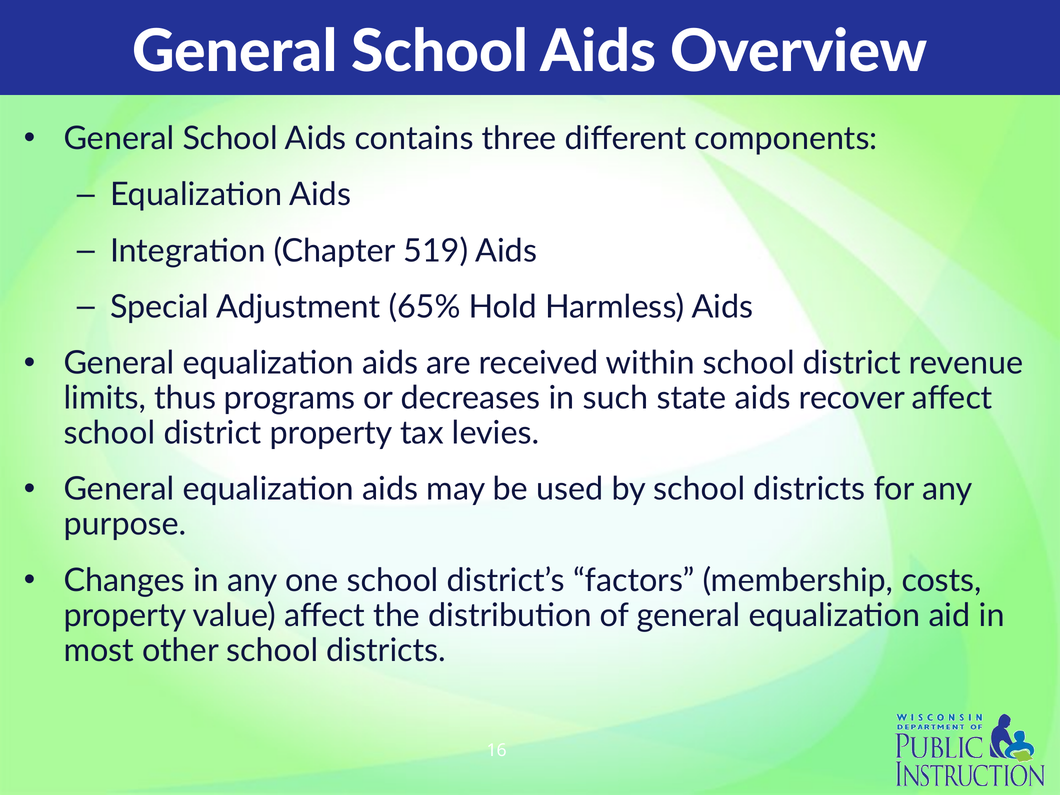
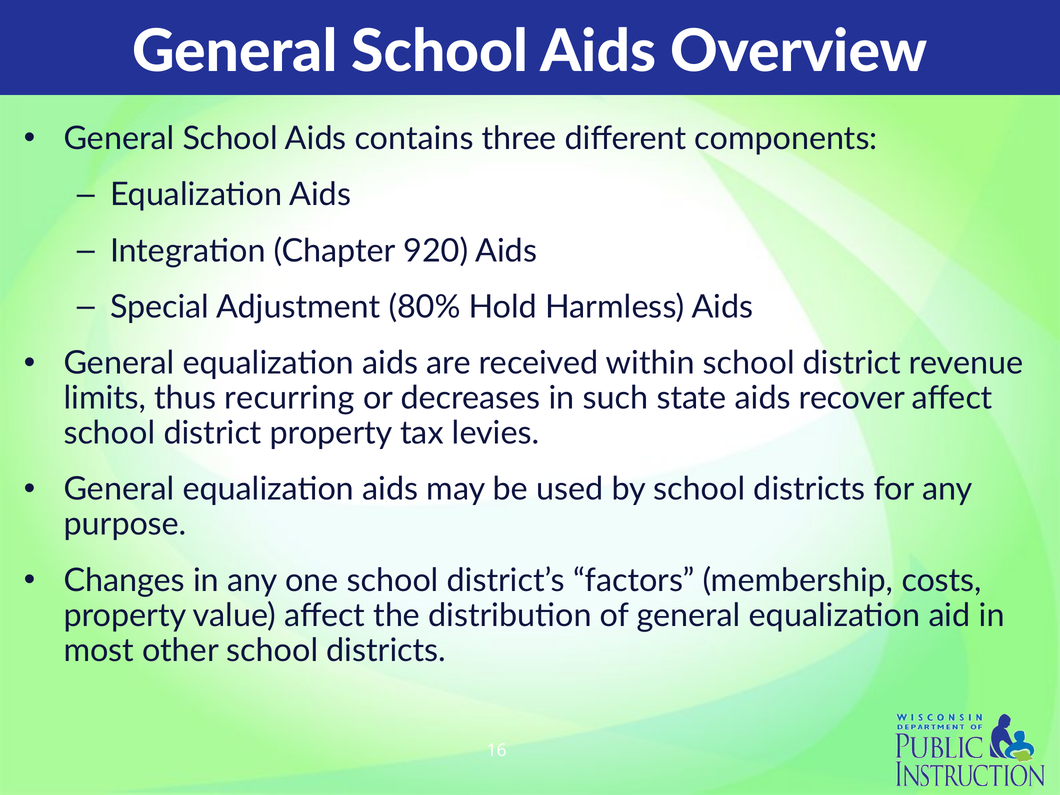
519: 519 -> 920 (436, 251)
65%: 65% -> 80% (425, 307)
programs: programs -> recurring (289, 398)
